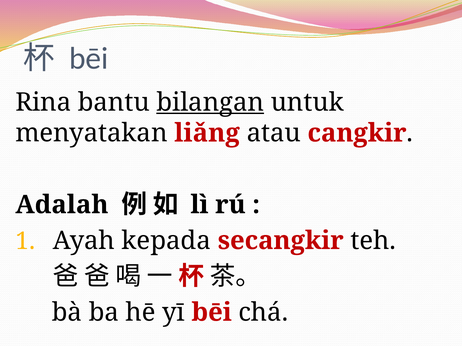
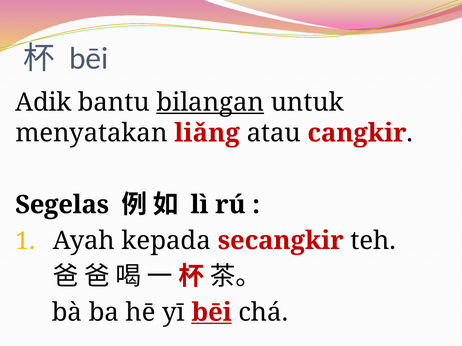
Rina: Rina -> Adik (43, 102)
Adalah: Adalah -> Segelas (62, 205)
bēi underline: none -> present (212, 313)
